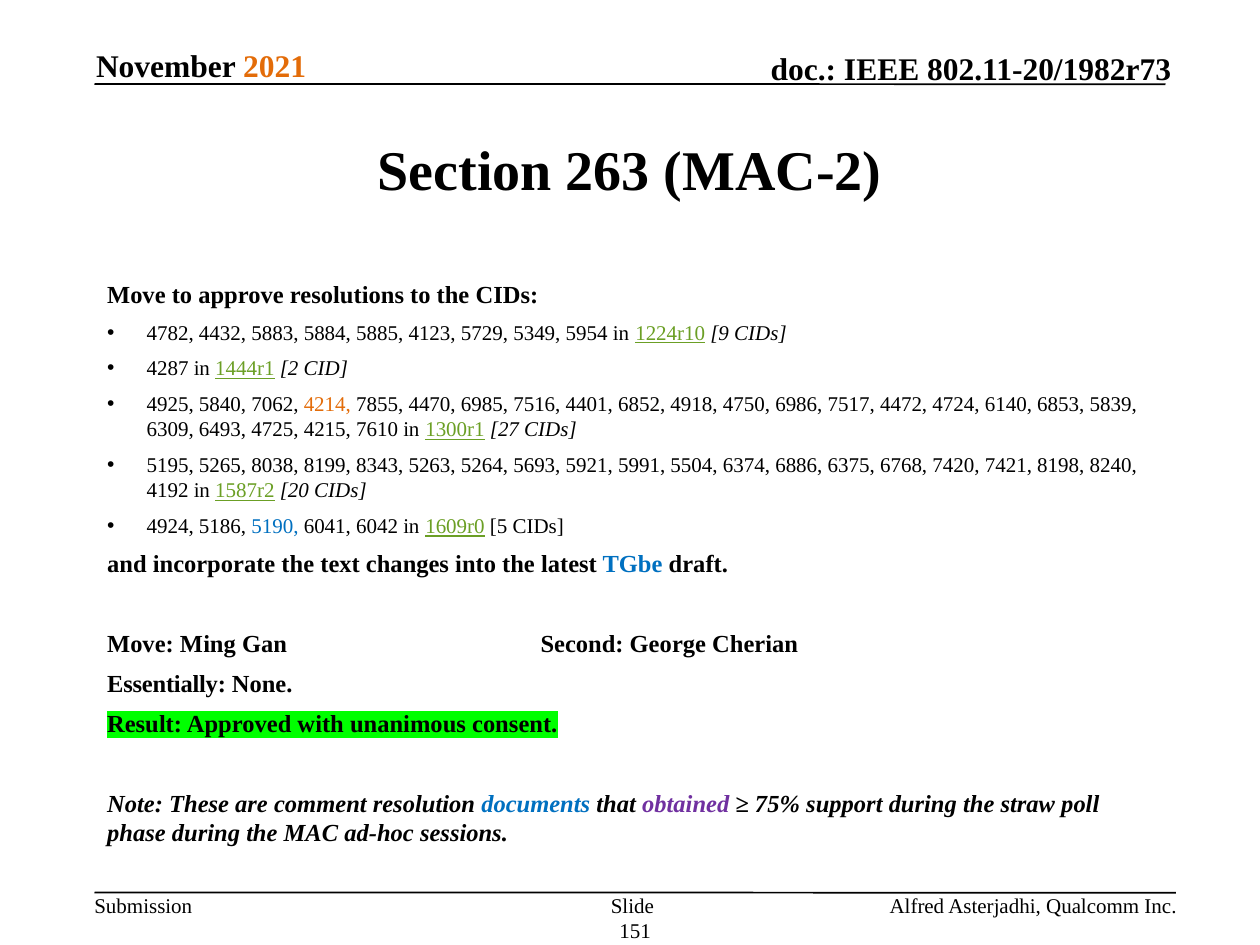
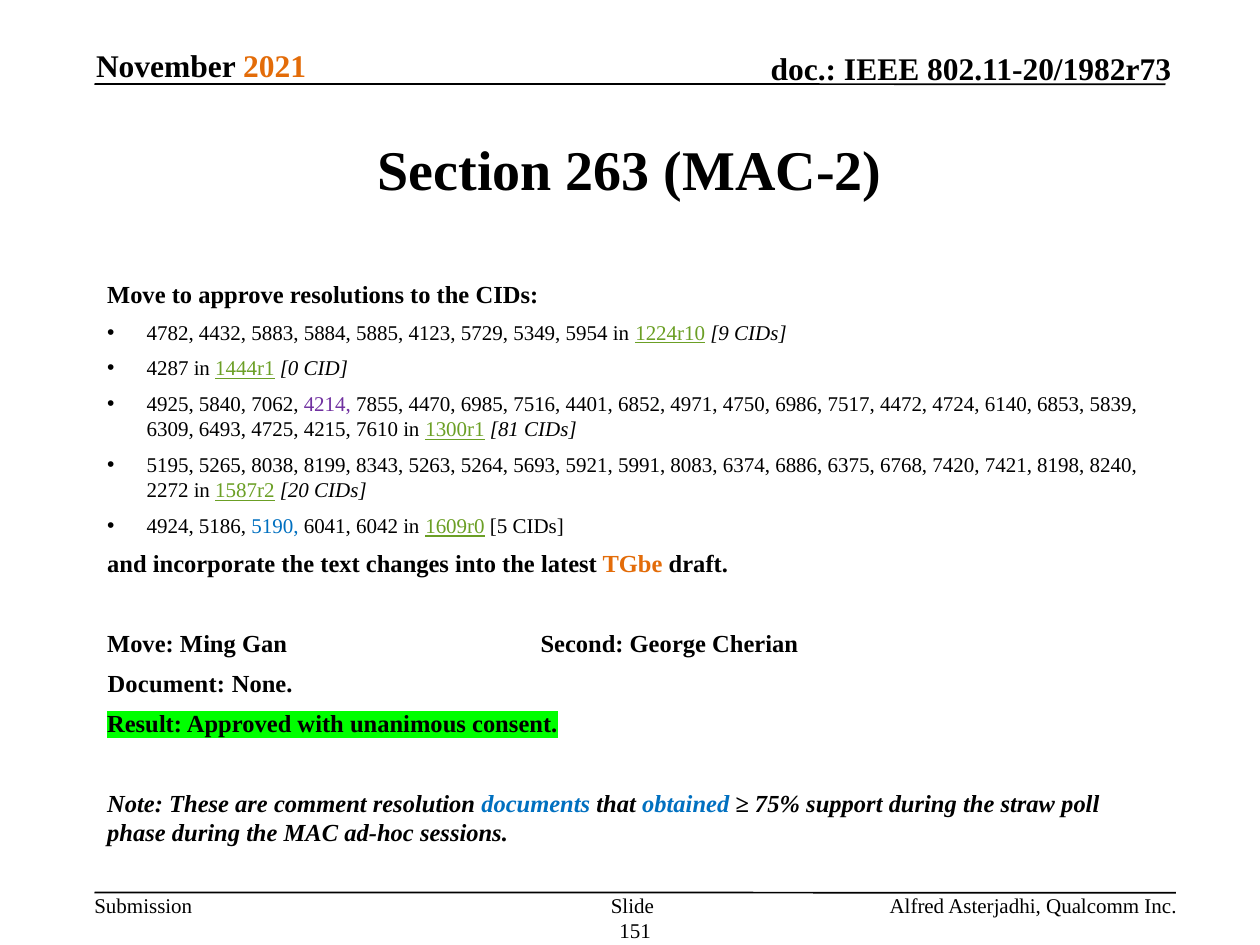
2: 2 -> 0 (289, 369)
4214 colour: orange -> purple (327, 405)
4918: 4918 -> 4971 (694, 405)
27: 27 -> 81 (504, 430)
5504: 5504 -> 8083 (694, 466)
4192: 4192 -> 2272 (168, 491)
TGbe colour: blue -> orange (633, 565)
Essentially: Essentially -> Document (166, 684)
obtained colour: purple -> blue (686, 804)
